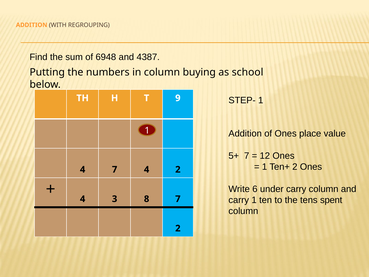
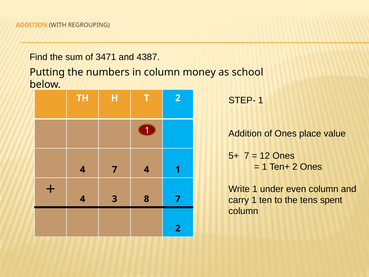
6948: 6948 -> 3471 (106, 57)
buying: buying -> money (199, 72)
T 9: 9 -> 2 (178, 98)
4 2: 2 -> 1 (178, 169)
Write 6: 6 -> 1 (255, 189)
under carry: carry -> even (296, 189)
